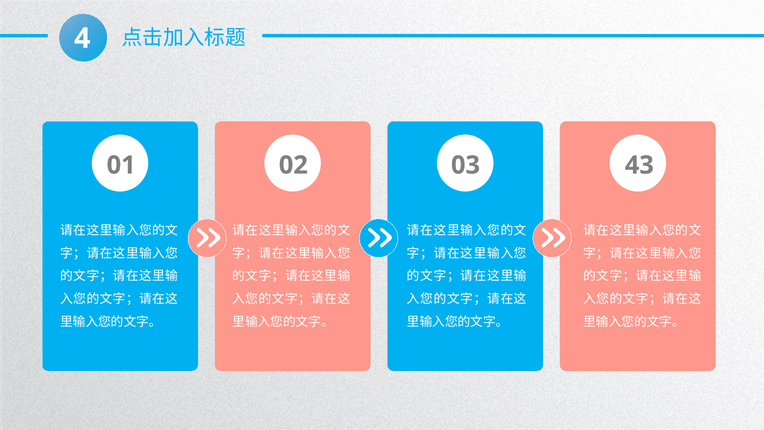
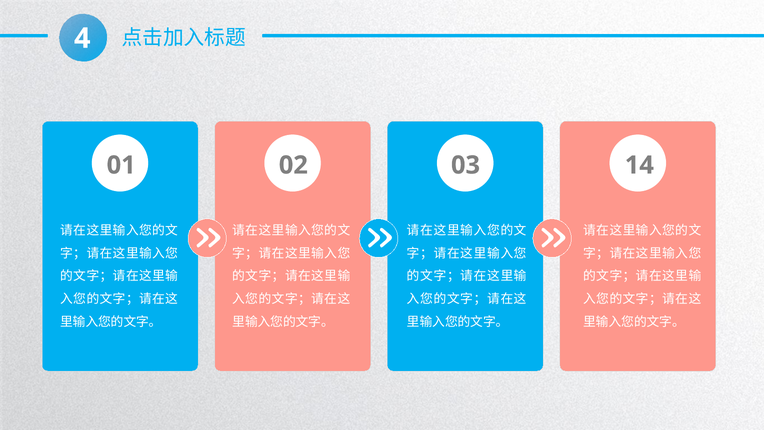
43: 43 -> 14 (639, 165)
